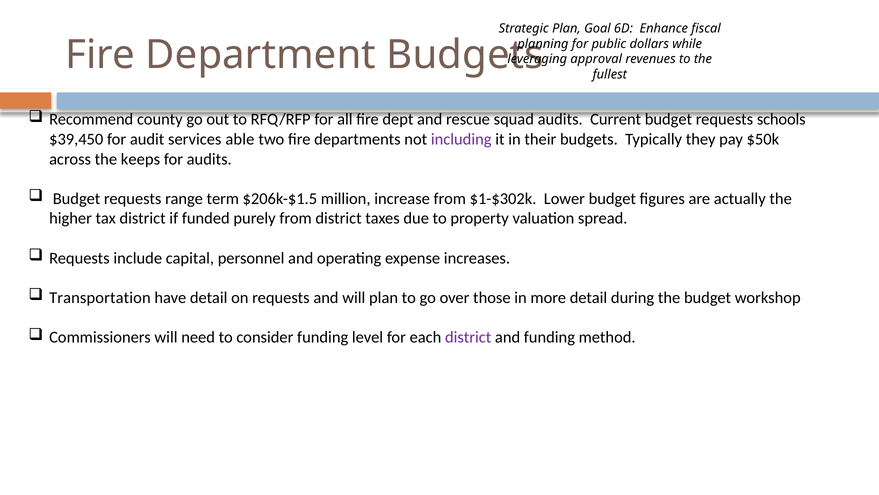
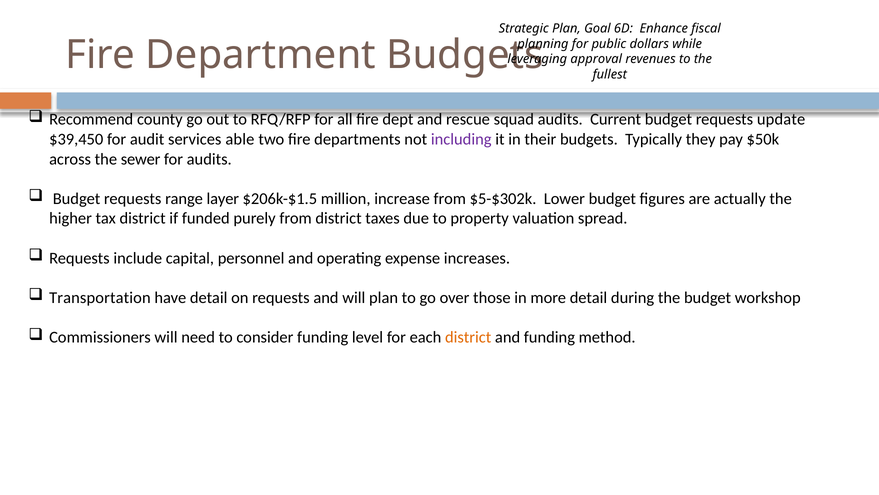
schools: schools -> update (781, 119)
keeps: keeps -> sewer (141, 159)
term: term -> layer (223, 198)
$1-$302k: $1-$302k -> $5-$302k (503, 198)
district colour: purple -> orange (468, 337)
